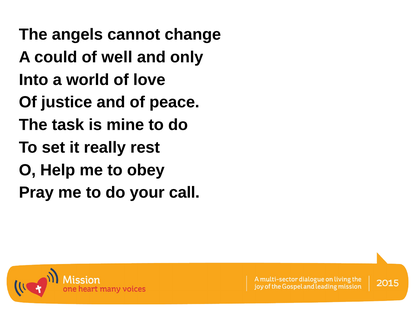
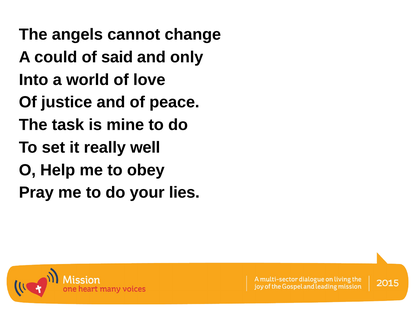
well: well -> said (117, 57)
rest: rest -> well (145, 148)
call: call -> lies (184, 193)
